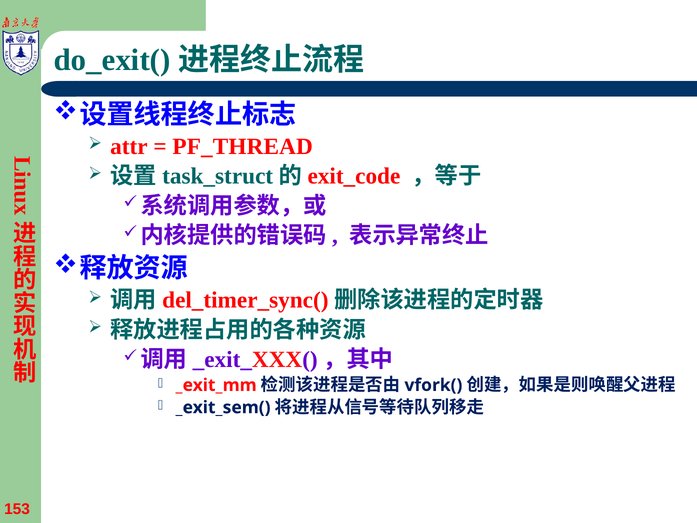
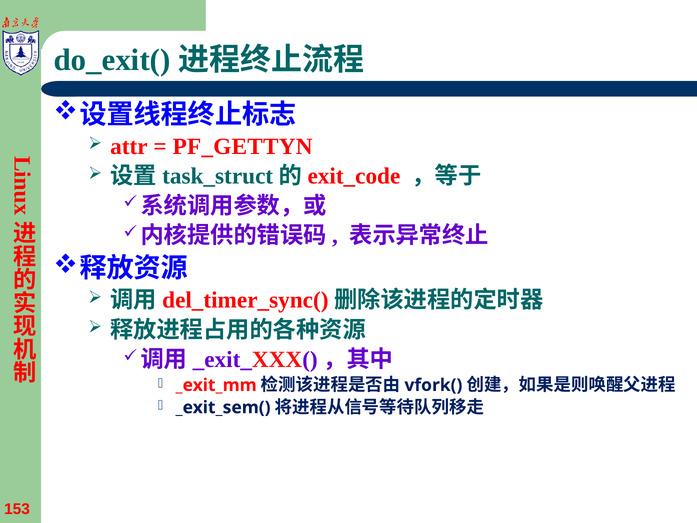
PF_THREAD: PF_THREAD -> PF_GETTYN (243, 146)
